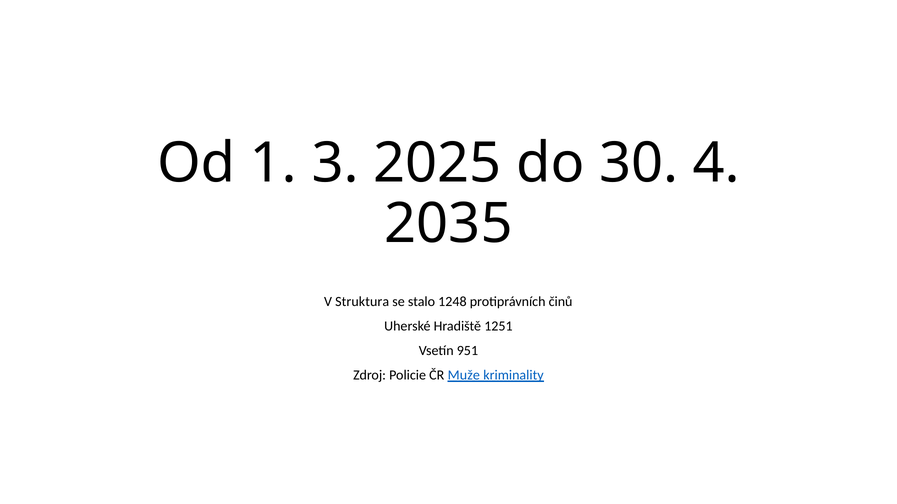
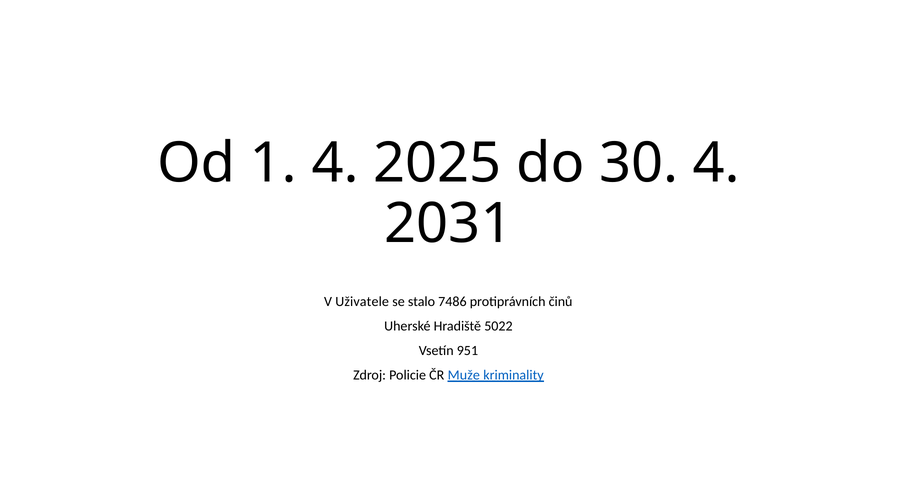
1 3: 3 -> 4 (335, 164)
2035: 2035 -> 2031 (448, 224)
Struktura: Struktura -> Uživatele (362, 302)
1248: 1248 -> 7486 (452, 302)
1251: 1251 -> 5022 (498, 327)
